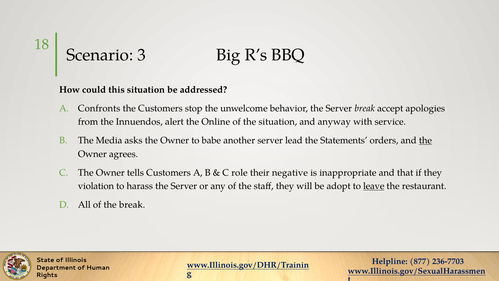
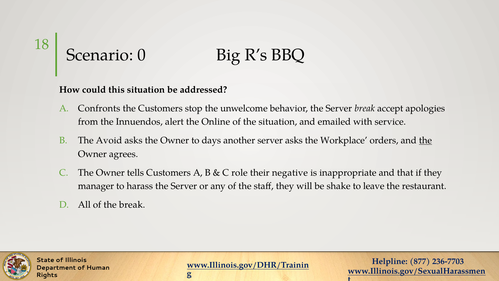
3: 3 -> 0 (141, 55)
anyway: anyway -> emailed (334, 122)
Media: Media -> Avoid (109, 140)
babe: babe -> days (211, 140)
server lead: lead -> asks (294, 140)
Statements: Statements -> Workplace (344, 140)
violation: violation -> manager (96, 186)
adopt: adopt -> shake (339, 186)
leave underline: present -> none (374, 186)
